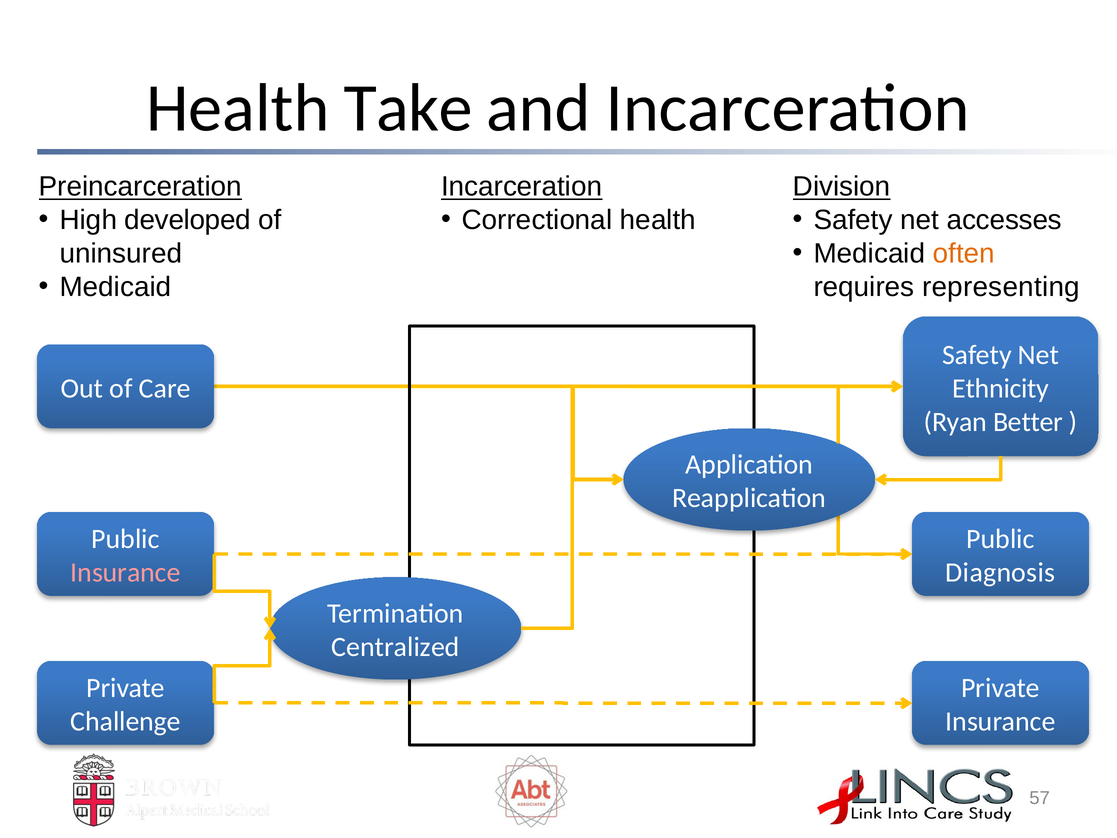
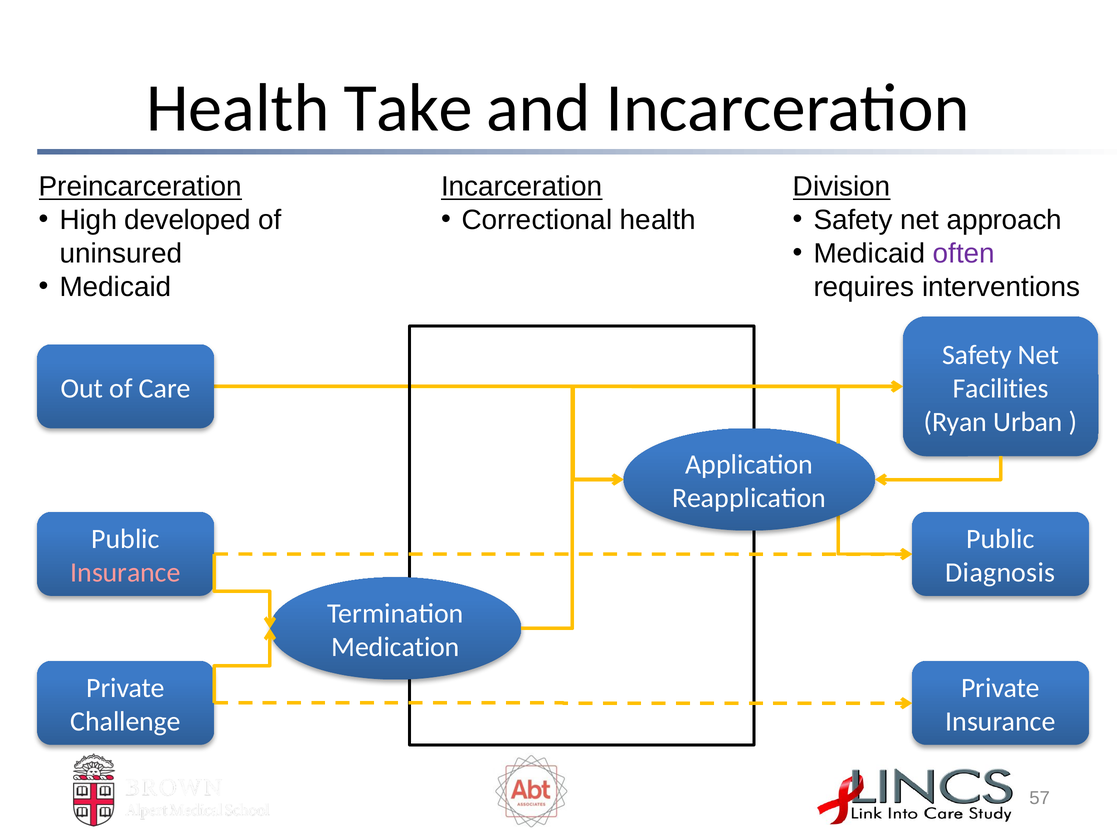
accesses: accesses -> approach (1004, 220)
often colour: orange -> purple (964, 254)
representing: representing -> interventions (1001, 287)
Ethnicity: Ethnicity -> Facilities (1001, 388)
Better: Better -> Urban (1028, 422)
Centralized: Centralized -> Medication (396, 647)
